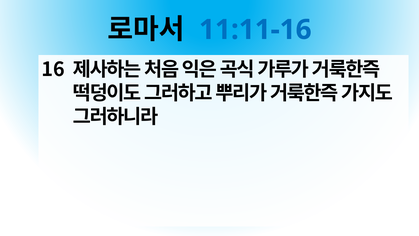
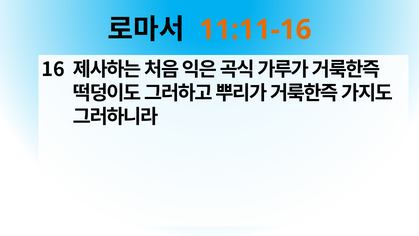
11:11-16 colour: blue -> orange (255, 30)
